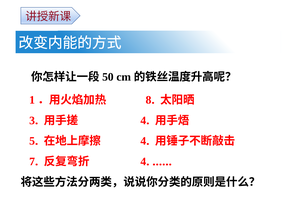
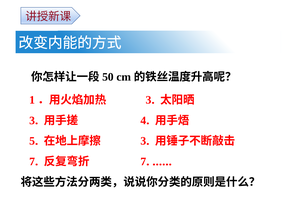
8: 8 -> 3 (149, 100)
4: 4 -> 3 (143, 141)
4: 4 -> 7 (143, 162)
